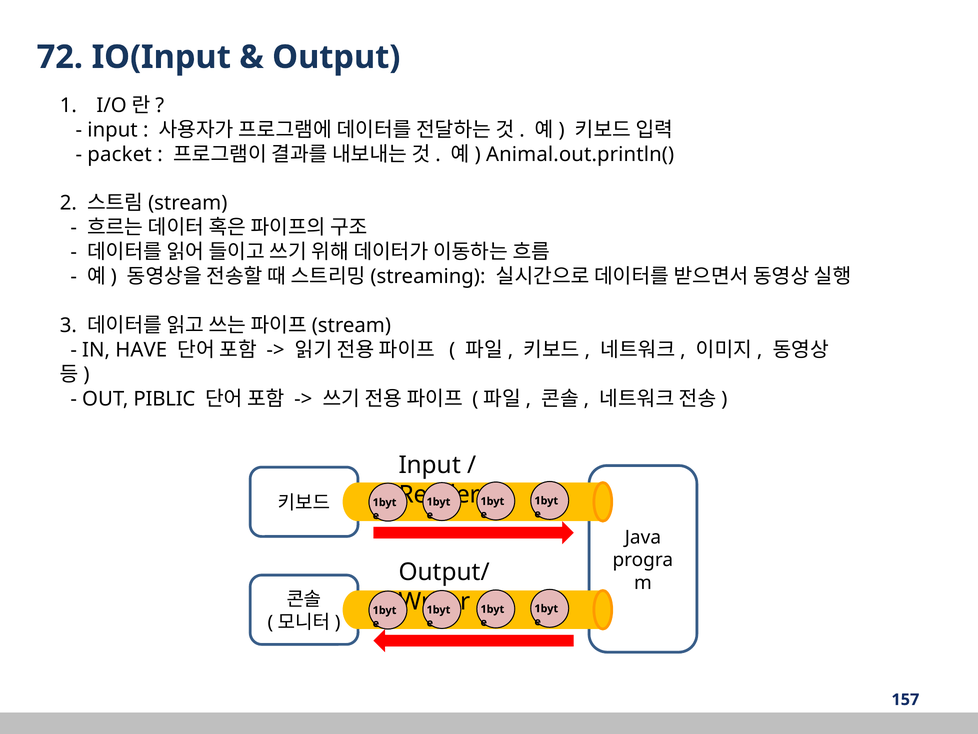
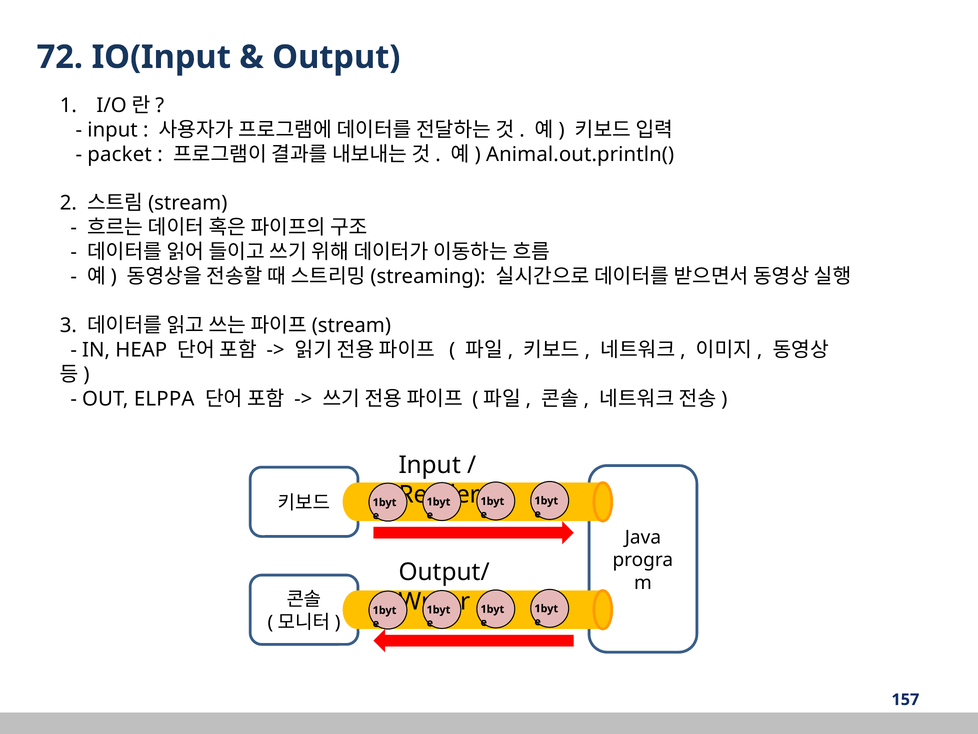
HAVE: HAVE -> HEAP (141, 350)
PIBLIC: PIBLIC -> ELPPA (164, 399)
